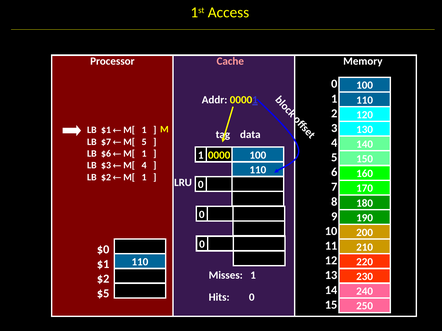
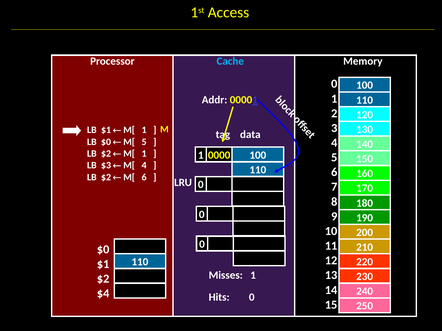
Cache colour: pink -> light blue (230, 61)
LB $7: $7 -> $0 (106, 142)
$6: $6 -> $2 (106, 154)
1: 1 -> 6 (144, 177)
$5: $5 -> $4 (103, 294)
